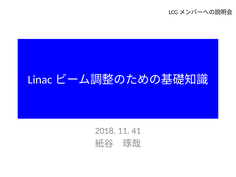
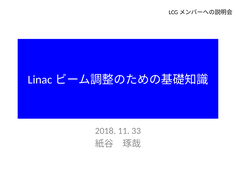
41: 41 -> 33 (136, 131)
